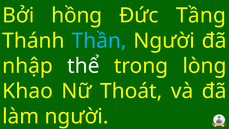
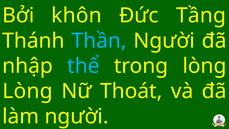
hồng: hồng -> khôn (77, 15)
thể colour: white -> light blue (83, 66)
Khao: Khao -> Lòng (28, 91)
